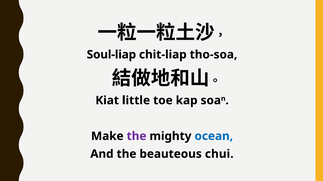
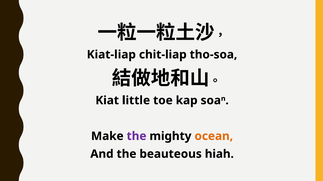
Soul-liap: Soul-liap -> Kiat-liap (111, 55)
ocean colour: blue -> orange (214, 137)
chui: chui -> hiah (219, 155)
